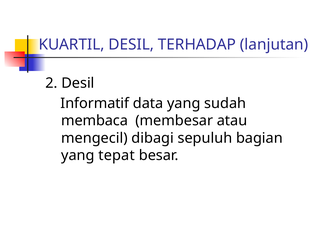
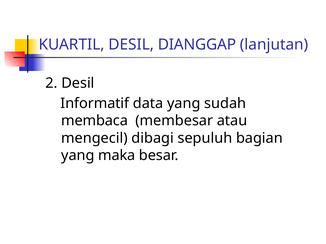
TERHADAP: TERHADAP -> DIANGGAP (197, 45)
tepat: tepat -> maka (117, 156)
